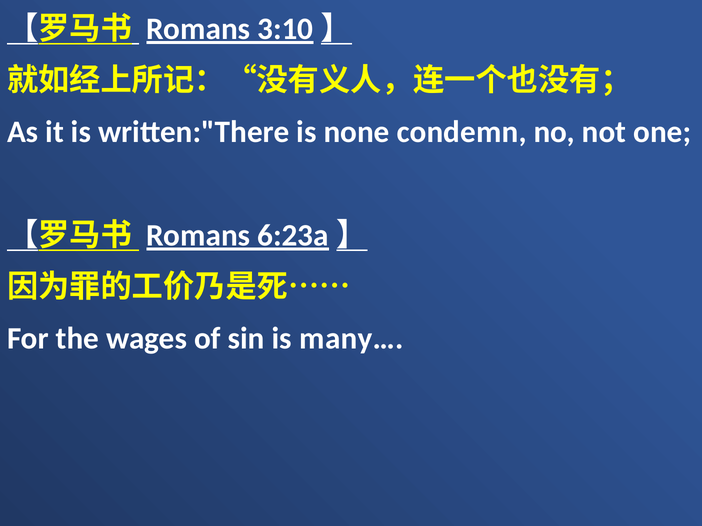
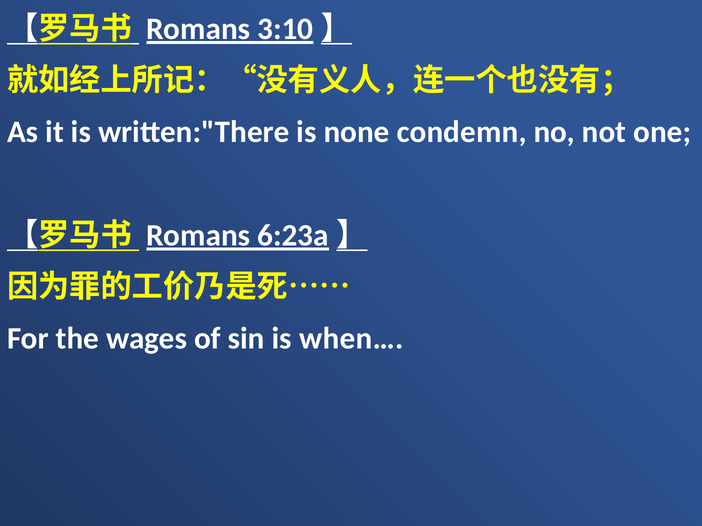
many…: many… -> when… (352, 339)
